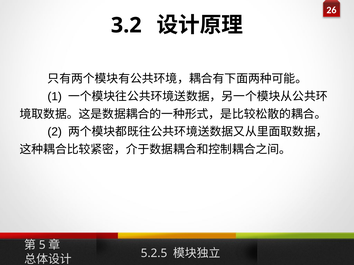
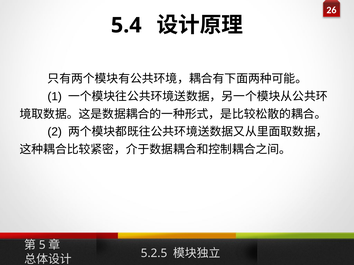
3.2: 3.2 -> 5.4 (126, 25)
